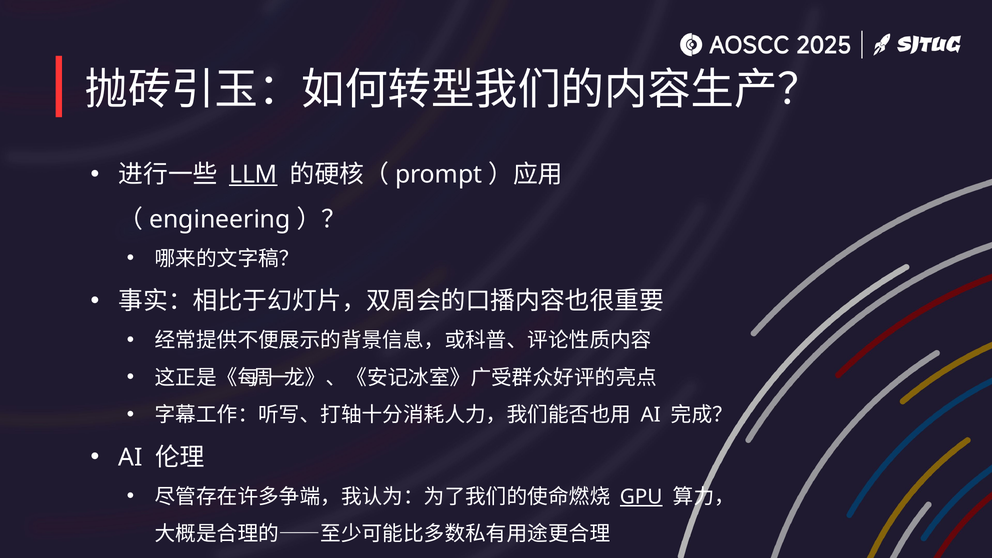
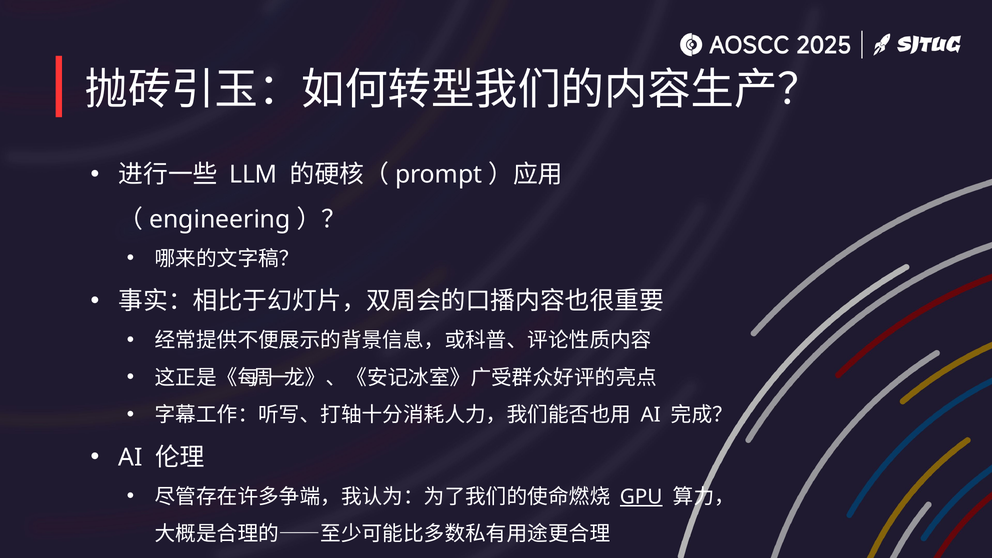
LLM underline: present -> none (253, 175)
